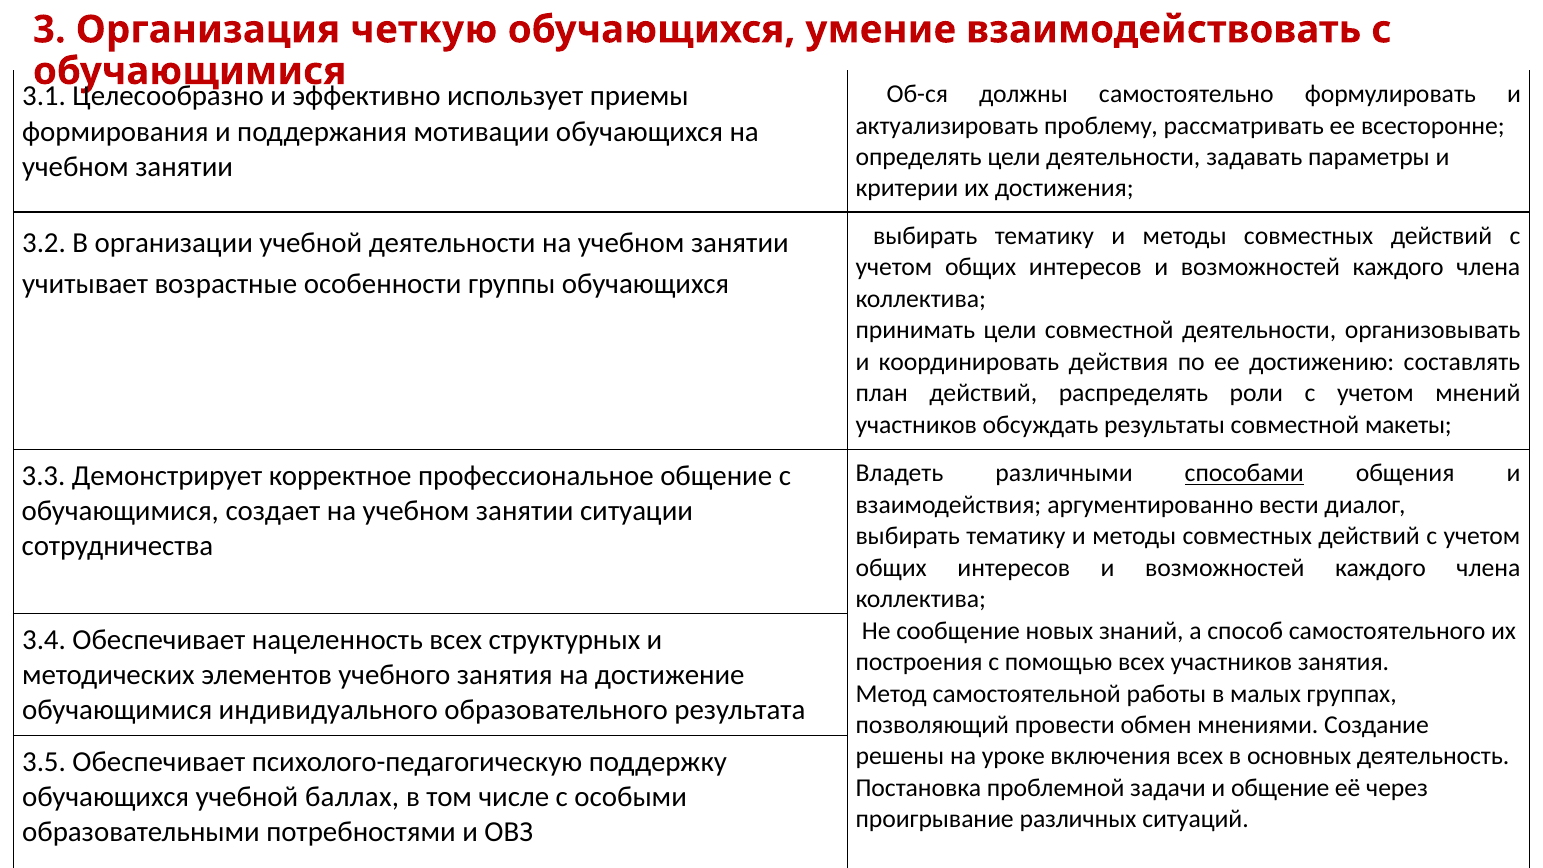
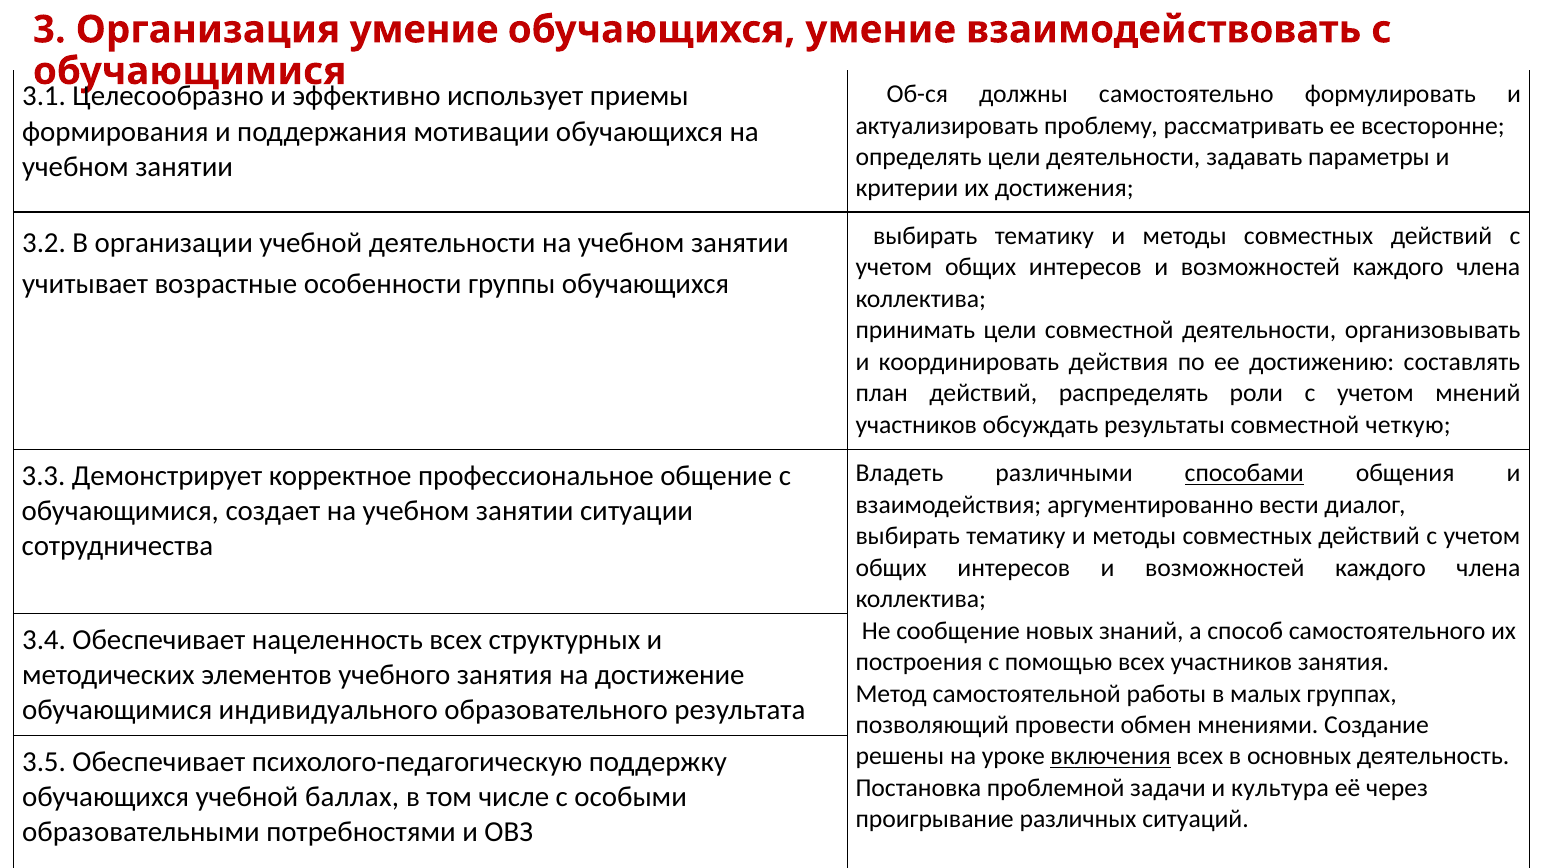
Организация четкую: четкую -> умение (424, 30)
макеты: макеты -> четкую (1408, 425)
включения underline: none -> present (1111, 756)
и общение: общение -> культура (1280, 788)
